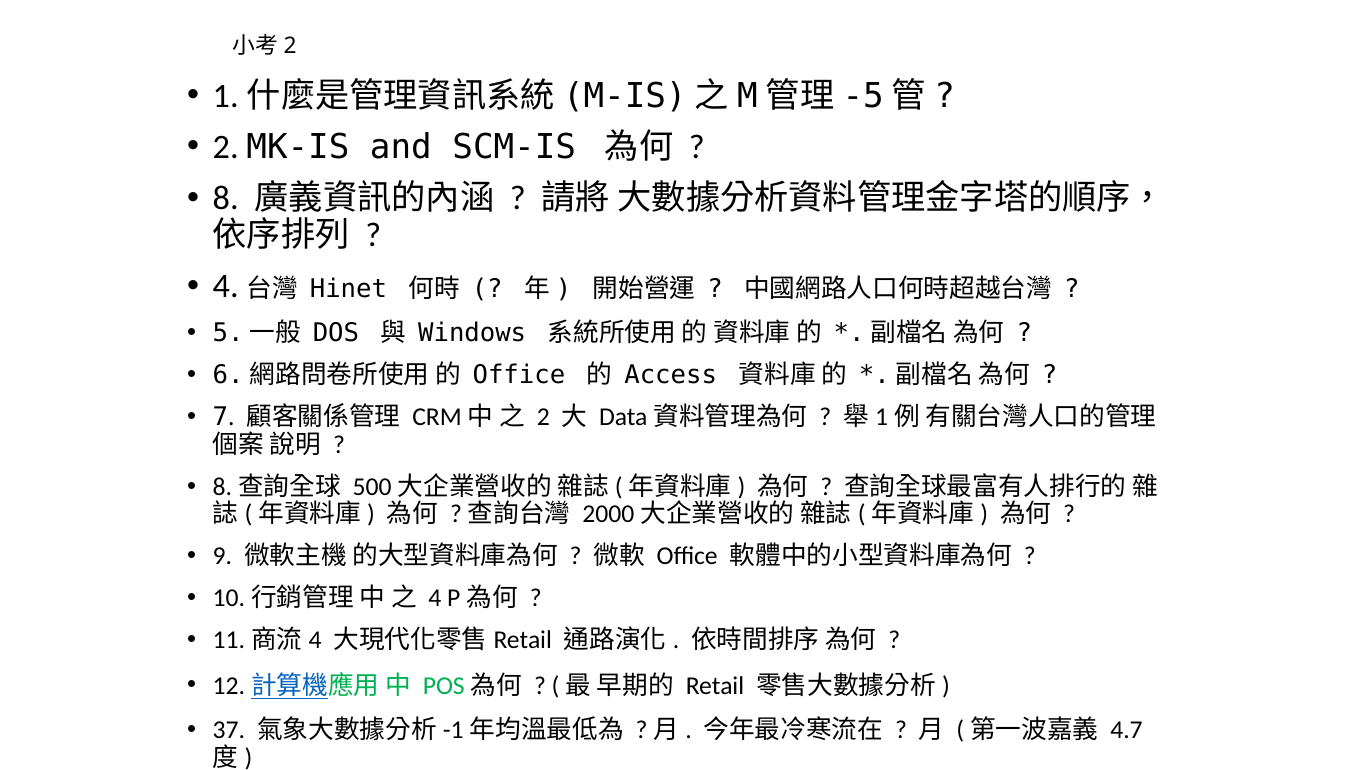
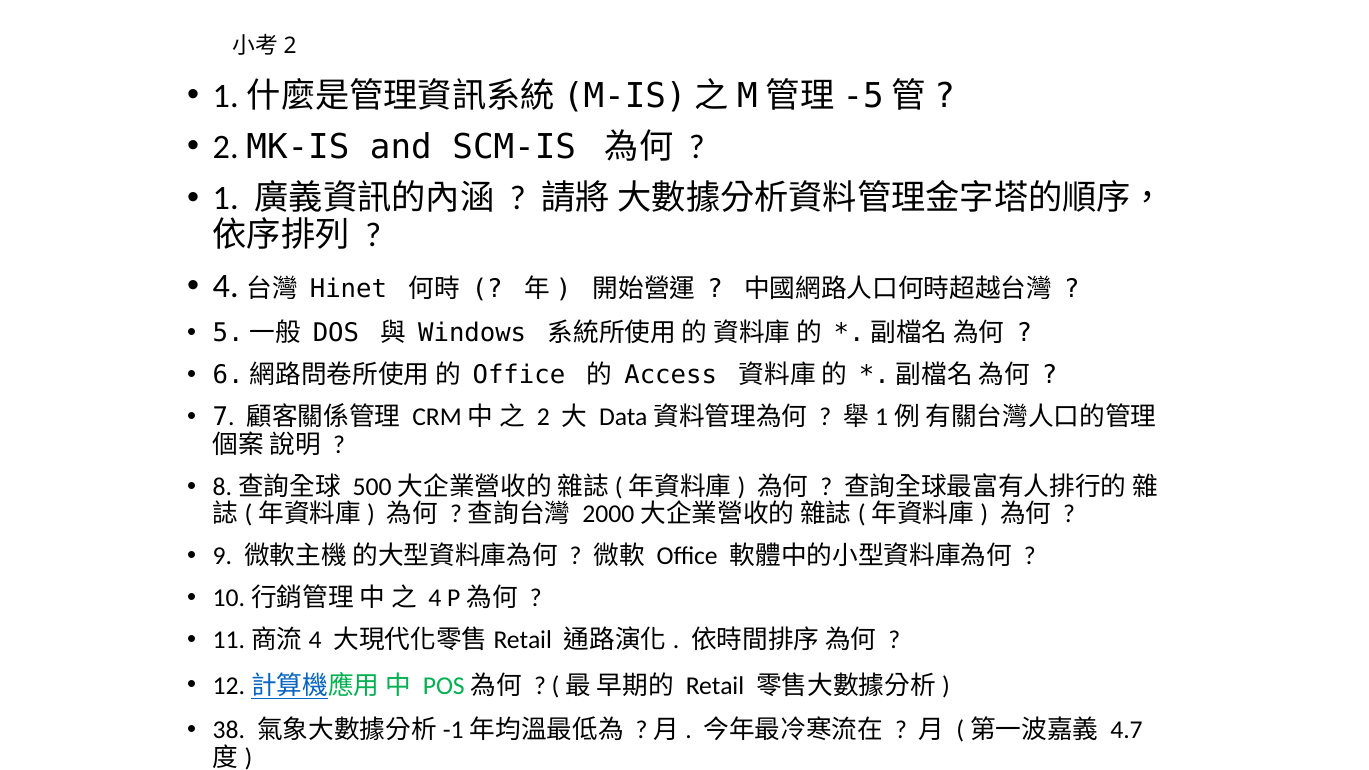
8: 8 -> 1 (226, 198)
37: 37 -> 38 (229, 730)
